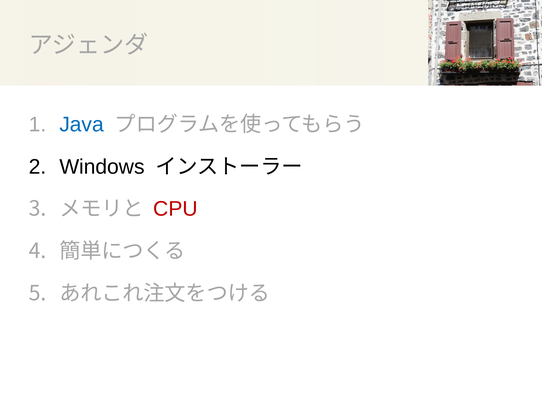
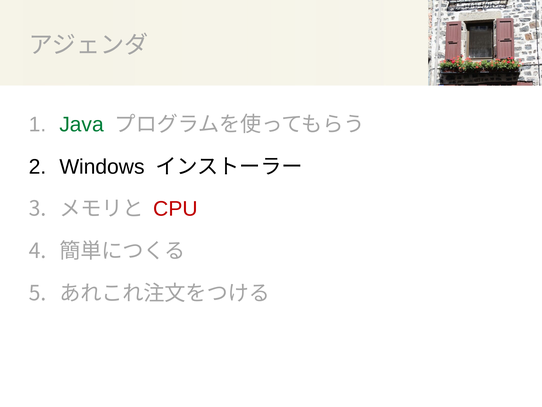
Java colour: blue -> green (82, 124)
